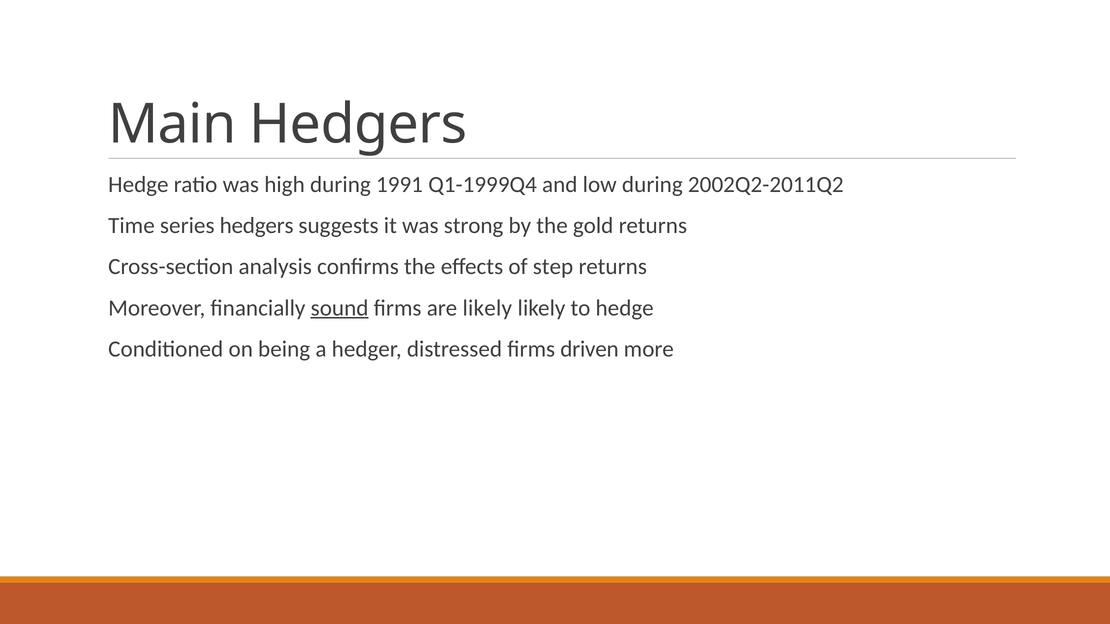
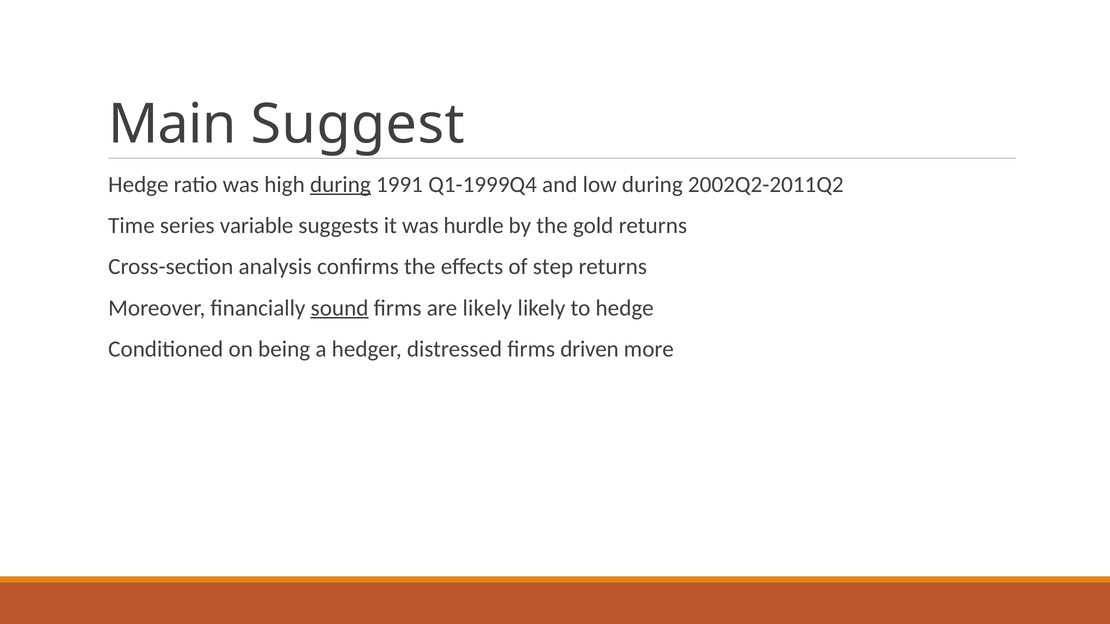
Main Hedgers: Hedgers -> Suggest (358, 124)
during underline: none -> present (340, 185)
series hedgers: hedgers -> variable (257, 226)
strong: strong -> hurdle (474, 226)
